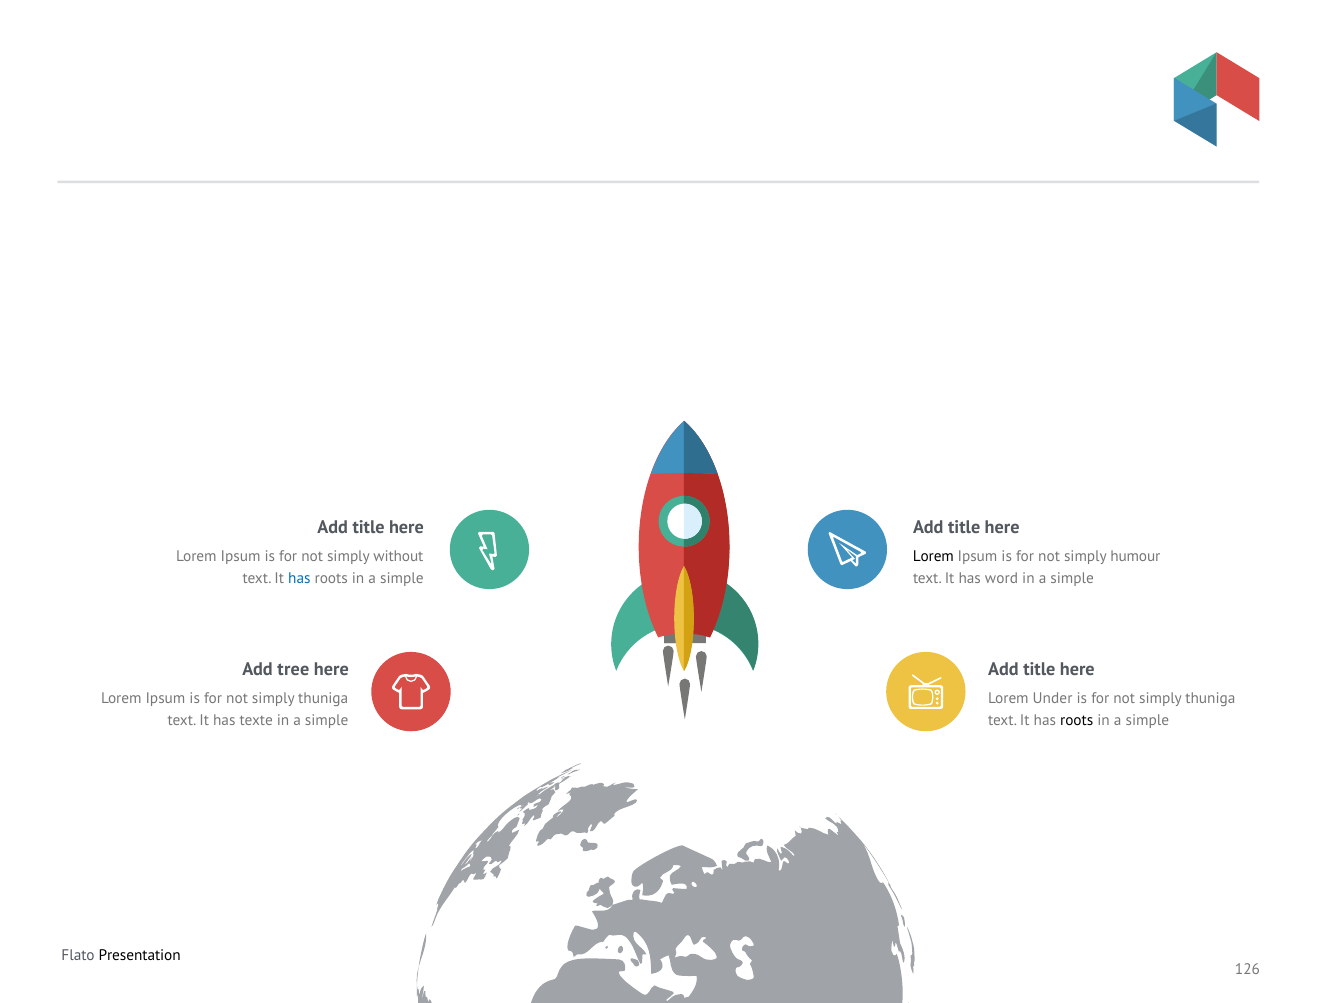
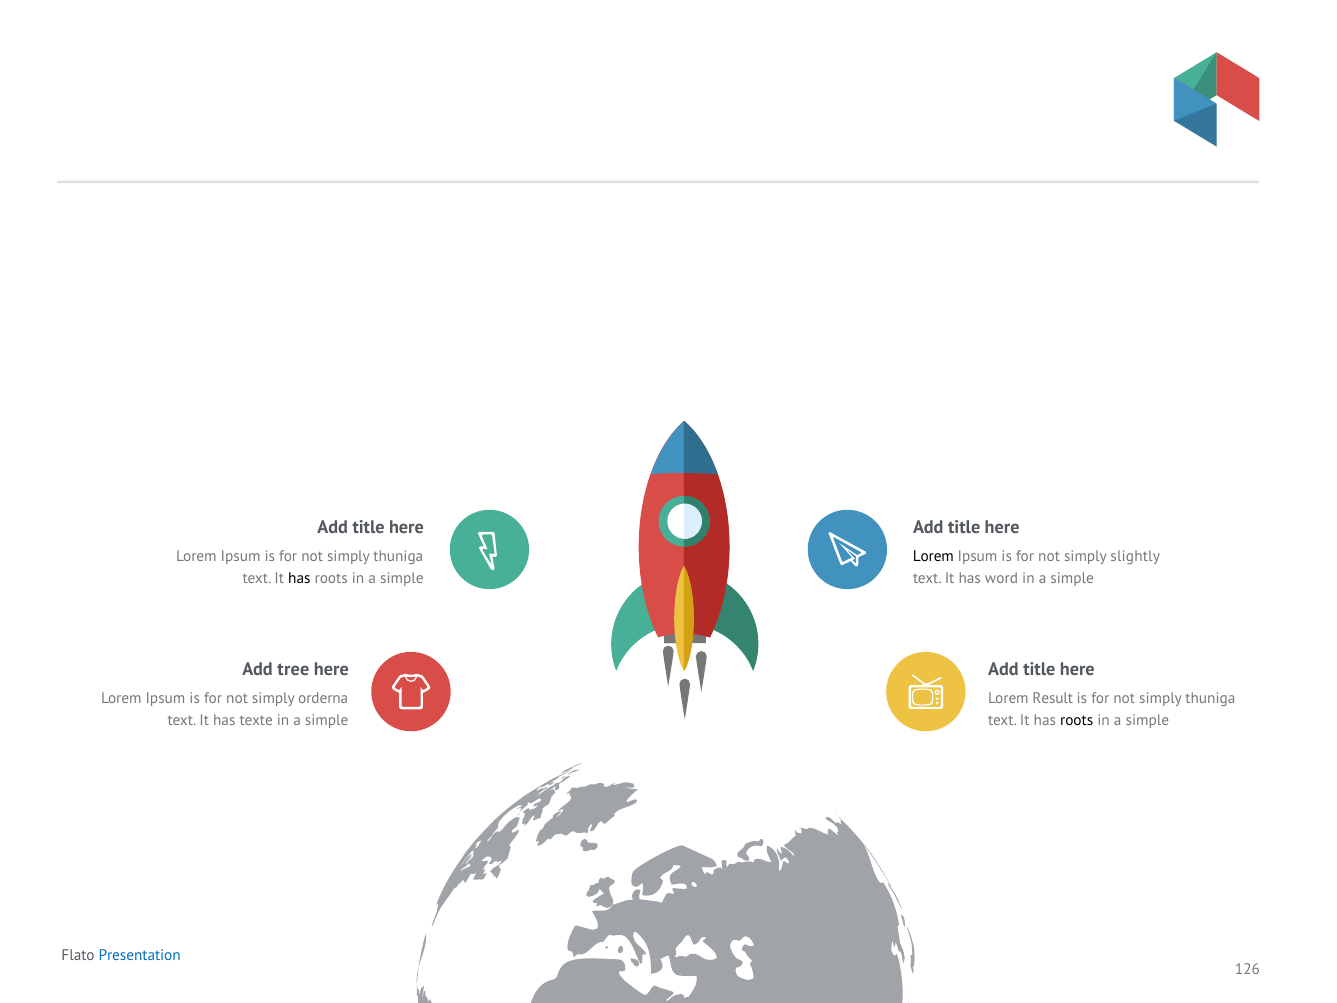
without: without -> thuniga (398, 556)
humour: humour -> slightly (1135, 556)
has colour: blue -> black (299, 578)
thuniga: thuniga -> orderna (323, 698)
Under: Under -> Result (1053, 698)
Presentation colour: black -> blue (140, 955)
